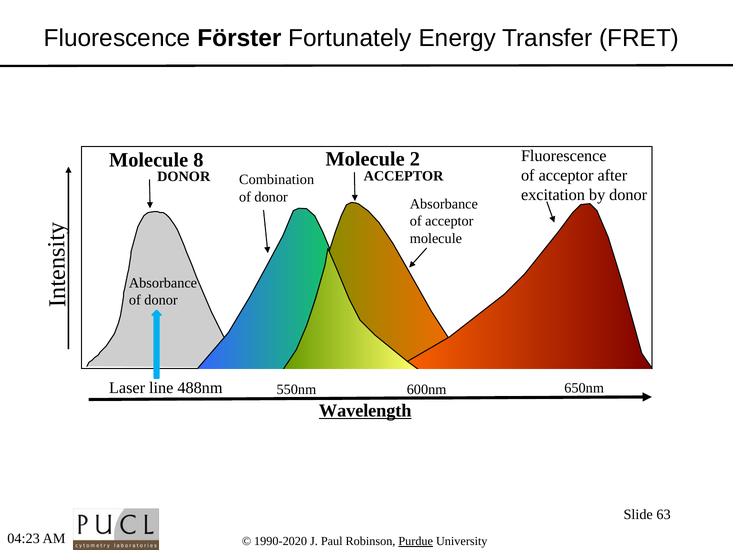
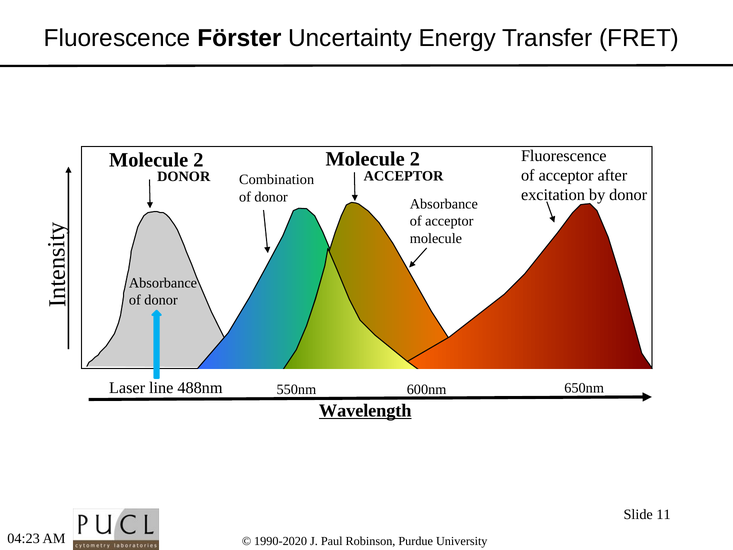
Fortunately: Fortunately -> Uncertainty (350, 38)
8: 8 -> 2 (198, 160)
63: 63 -> 11 (664, 514)
Purdue underline: present -> none (416, 541)
